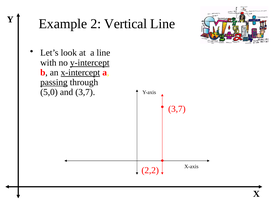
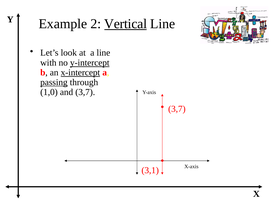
Vertical underline: none -> present (126, 24)
5,0: 5,0 -> 1,0 (49, 92)
2,2: 2,2 -> 3,1 (150, 170)
